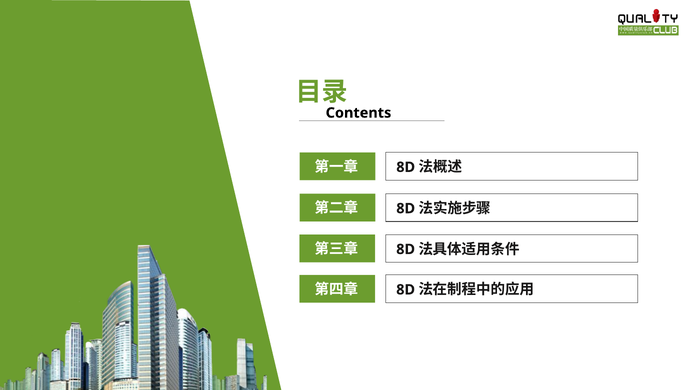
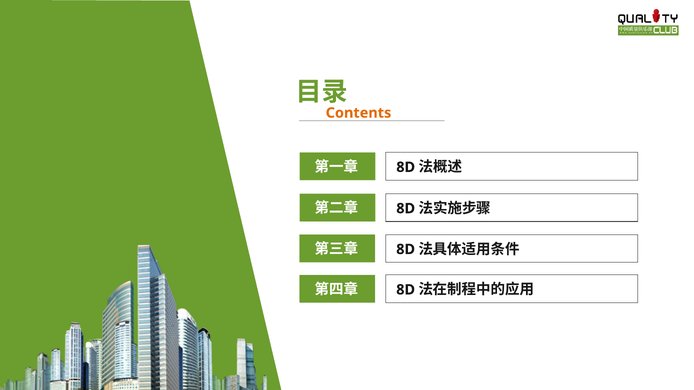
Contents colour: black -> orange (358, 113)
